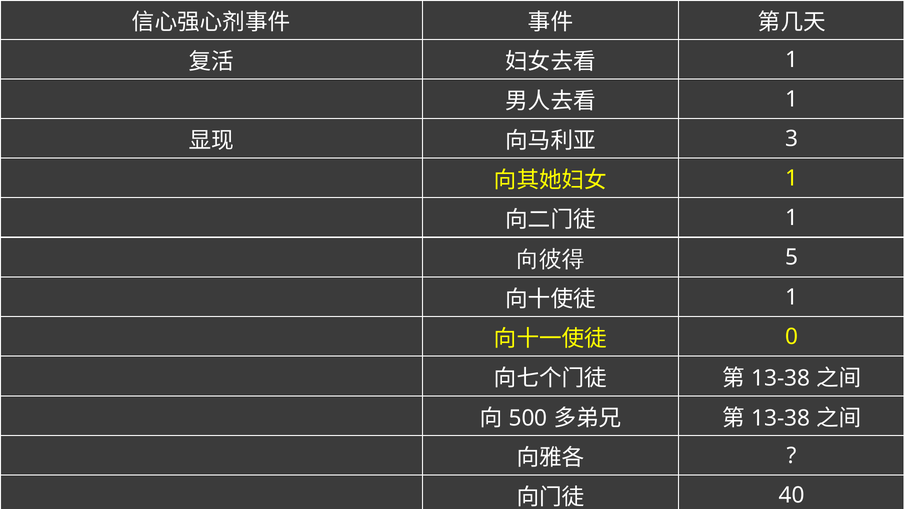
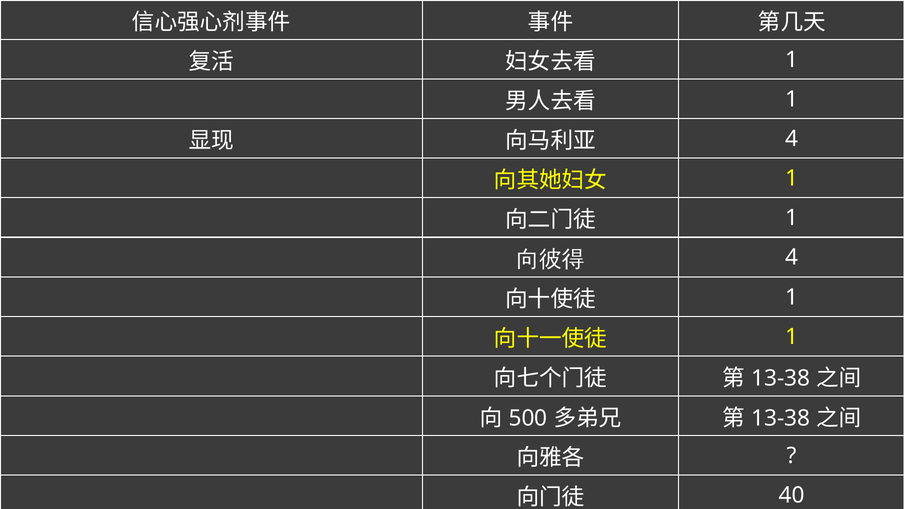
3: 3 -> 4 (792, 139)
5: 5 -> 4 (792, 257)
0: 0 -> 1 (792, 337)
